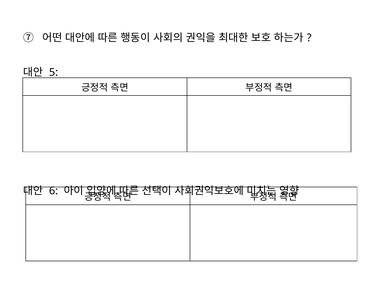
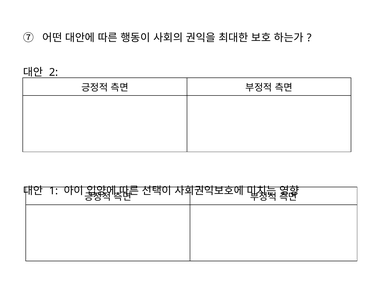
5: 5 -> 2 (54, 73)
6: 6 -> 1 (54, 191)
